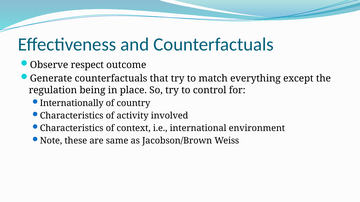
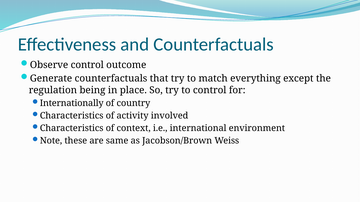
Observe respect: respect -> control (87, 65)
